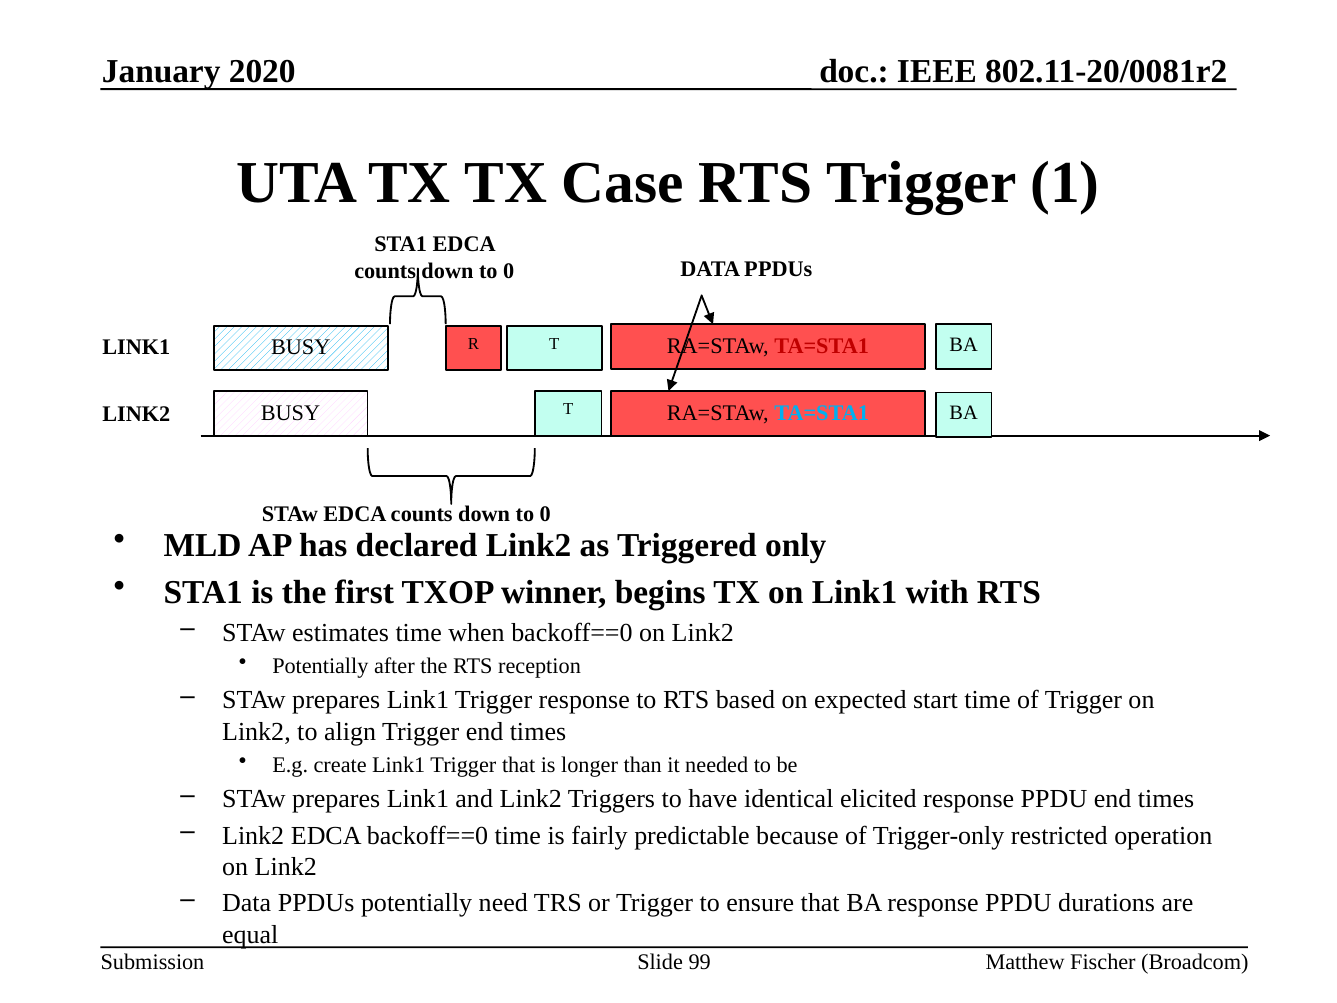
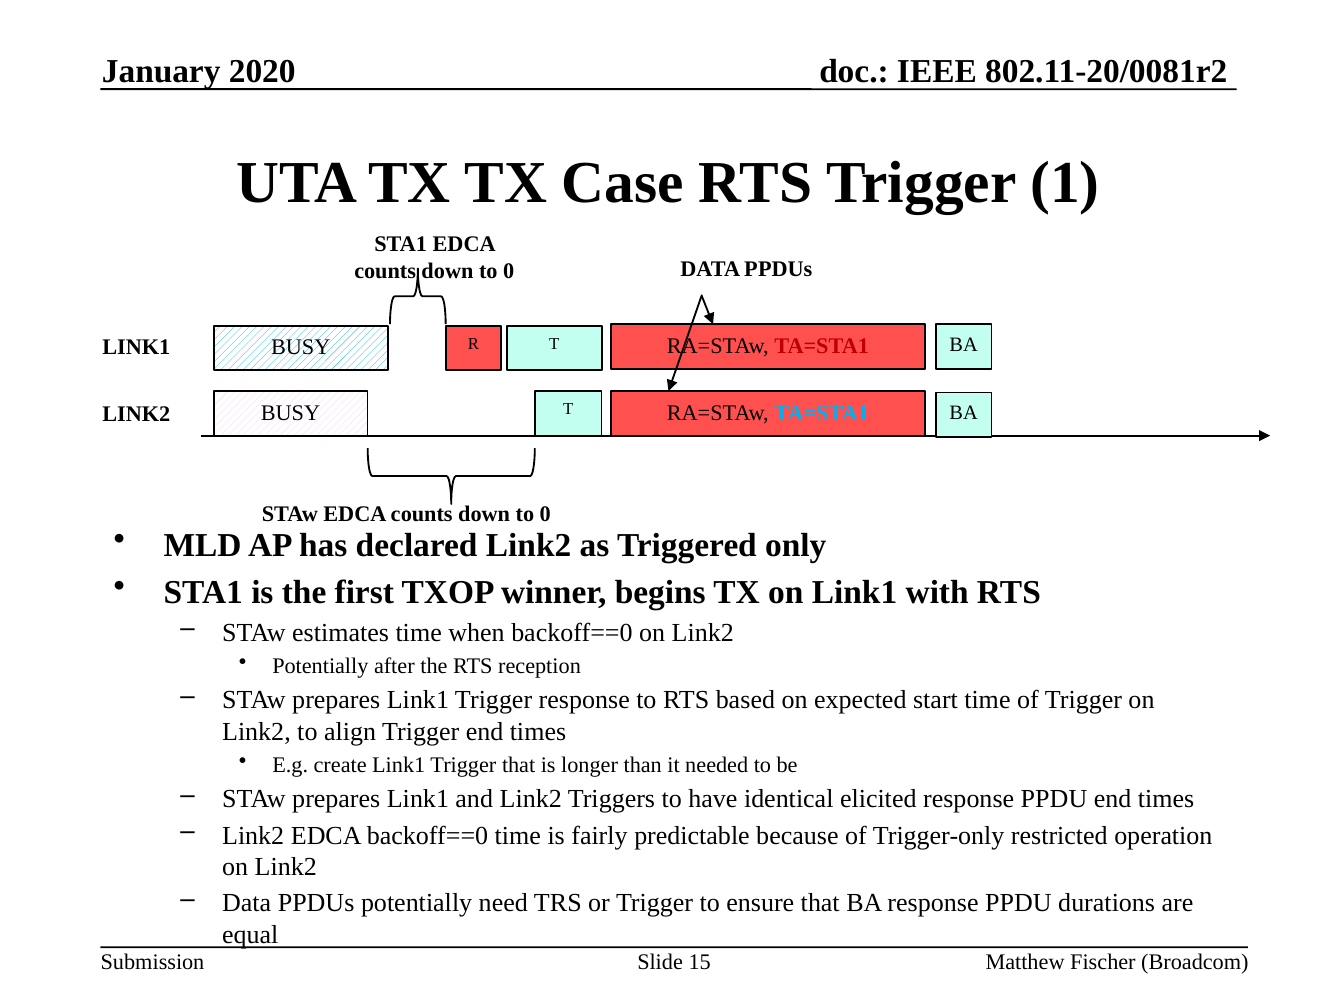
99: 99 -> 15 (700, 962)
